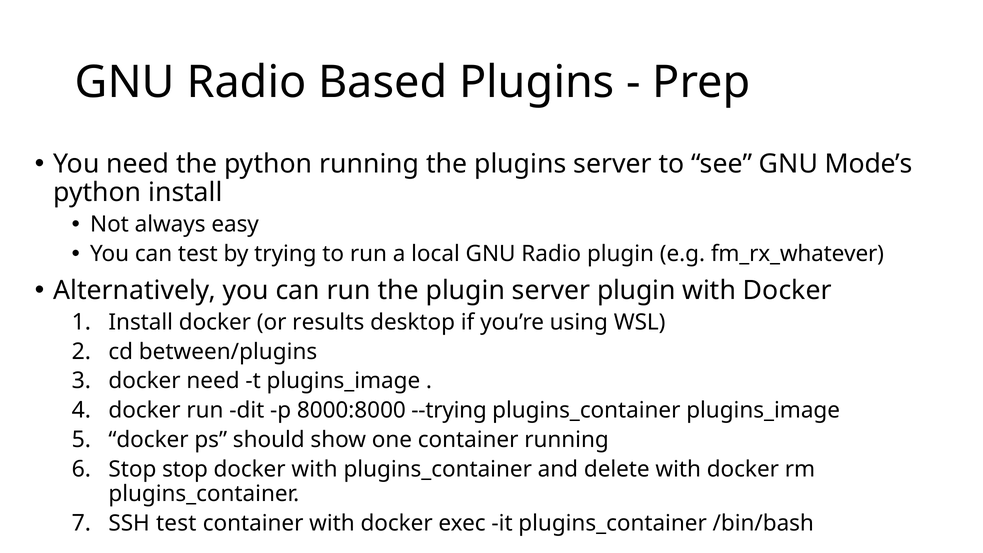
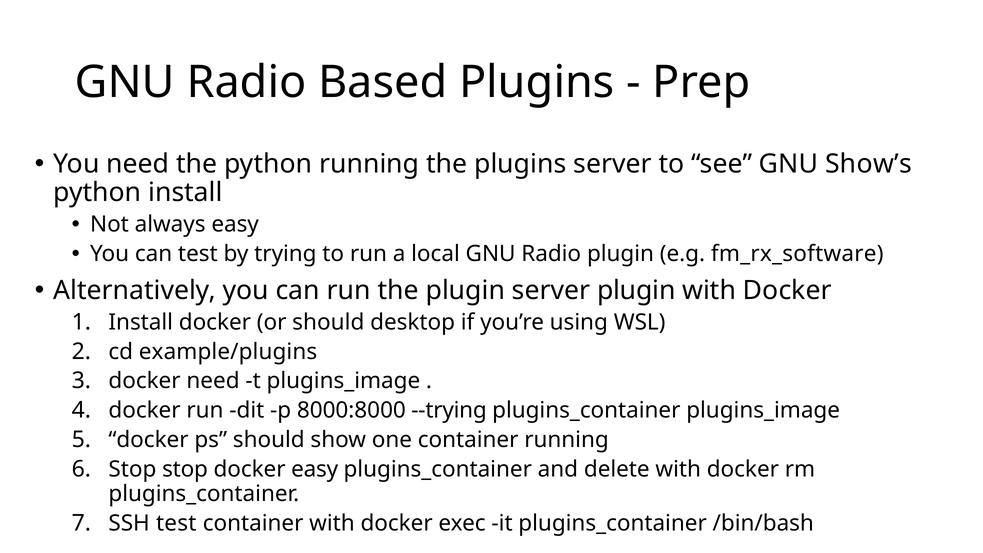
Mode’s: Mode’s -> Show’s (868, 164)
fm_rx_whatever: fm_rx_whatever -> fm_rx_software (797, 254)
or results: results -> should (328, 322)
between/plugins: between/plugins -> example/plugins (228, 352)
docker with: with -> easy (315, 469)
